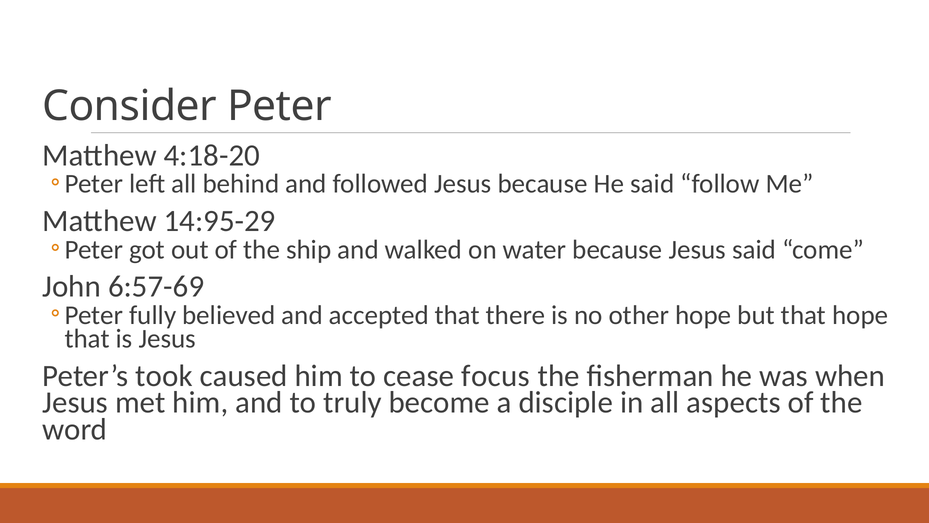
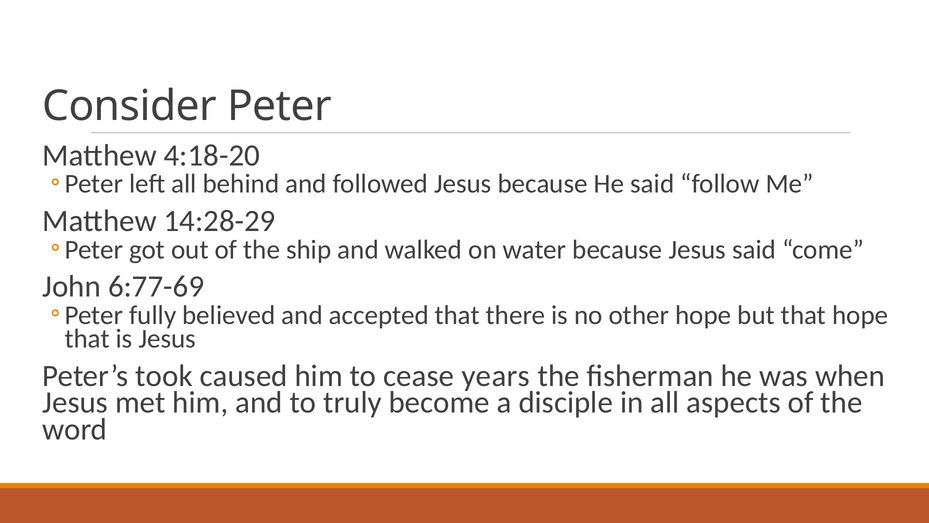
14:95-29: 14:95-29 -> 14:28-29 (220, 221)
6:57-69: 6:57-69 -> 6:77-69 (156, 287)
focus: focus -> years (496, 376)
